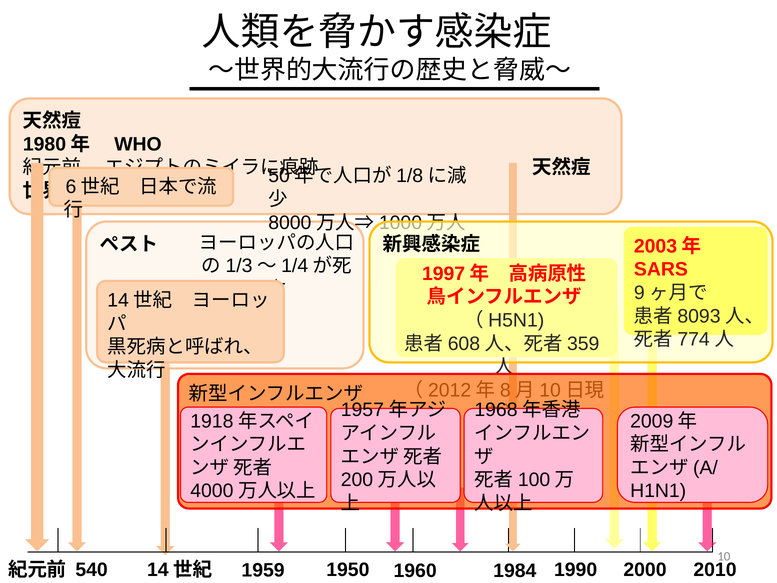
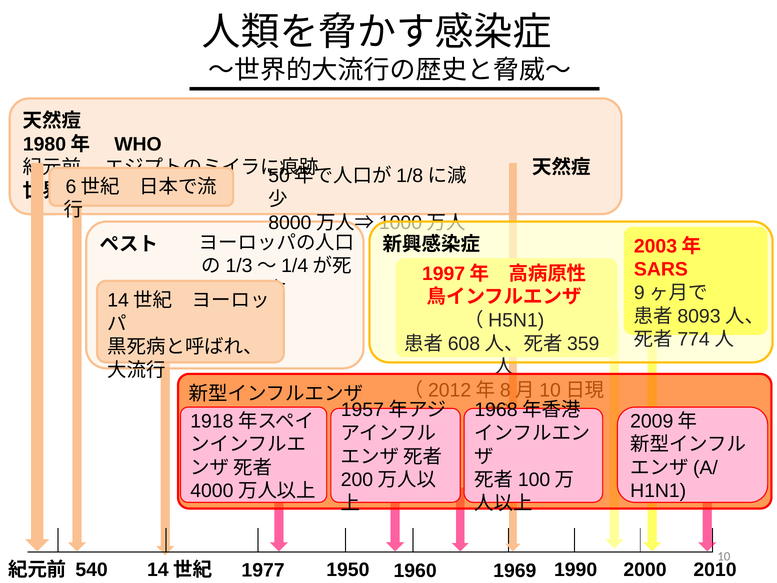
1959: 1959 -> 1977 (263, 570)
1984: 1984 -> 1969 (515, 571)
